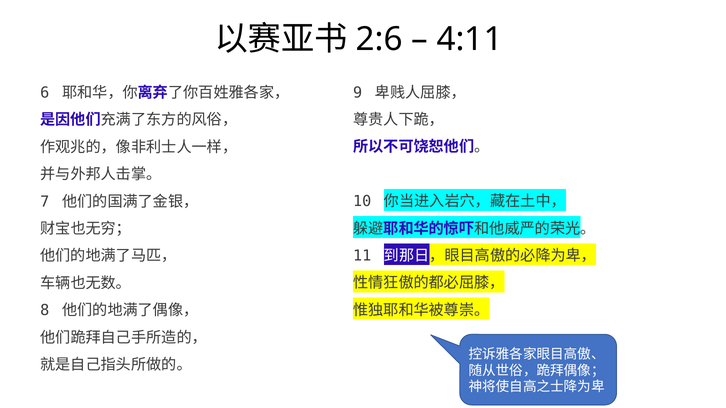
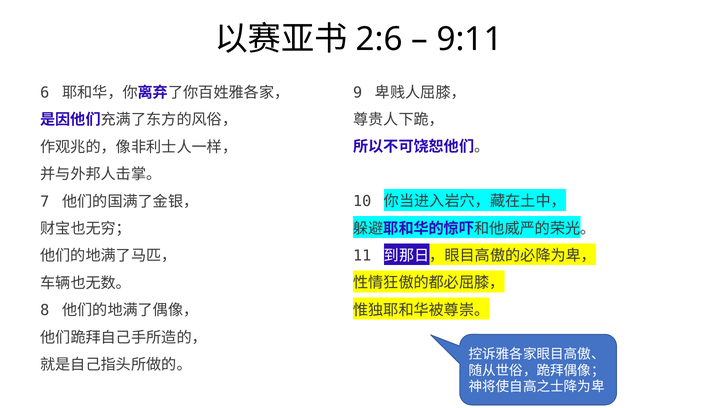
4:11: 4:11 -> 9:11 (470, 39)
